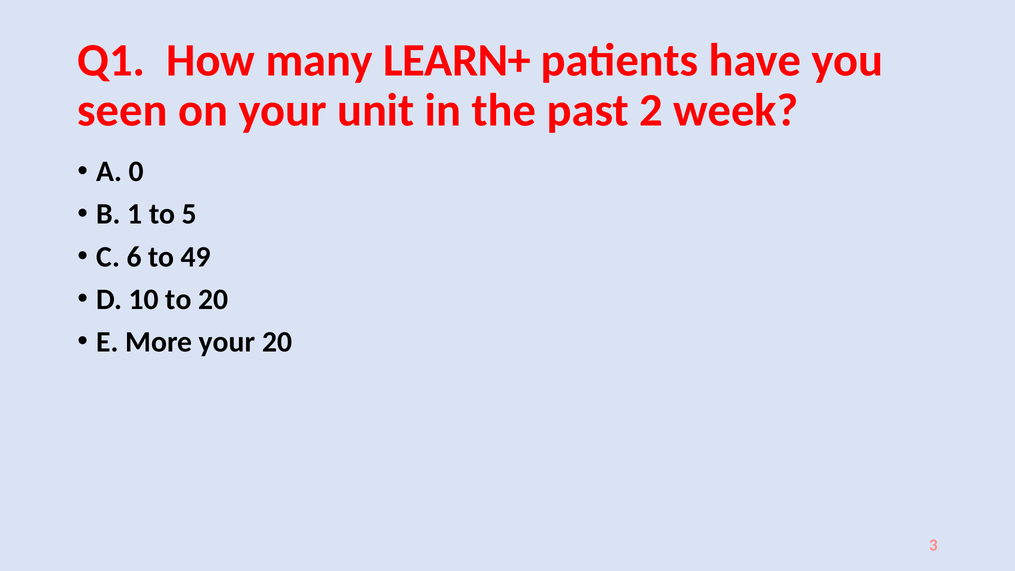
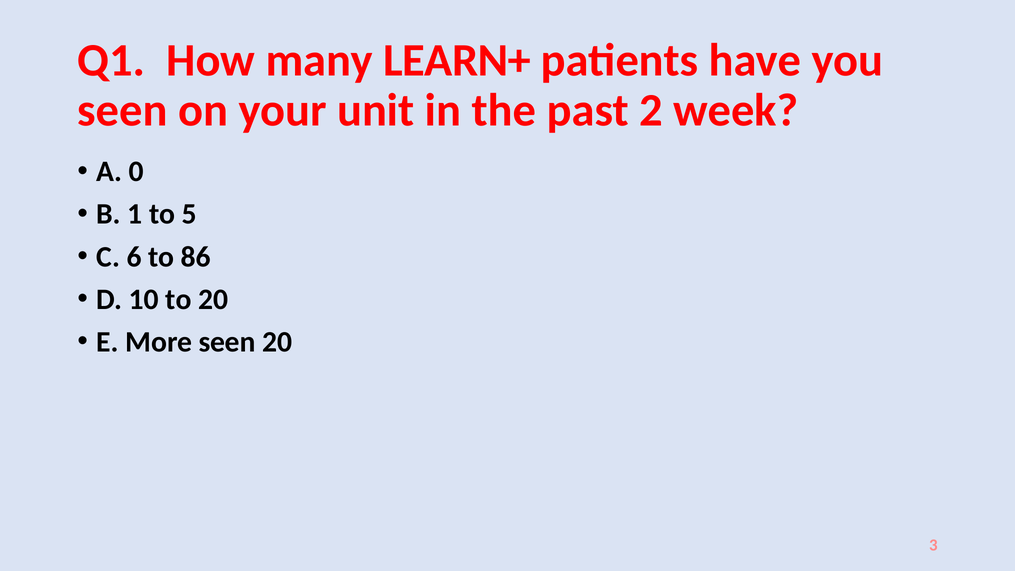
49: 49 -> 86 (196, 257)
More your: your -> seen (227, 342)
